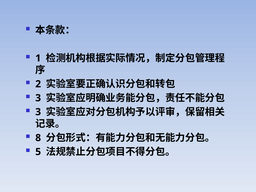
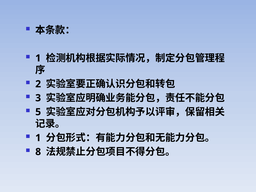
3: 3 -> 5 (38, 112)
8: 8 -> 1 (38, 138)
5: 5 -> 8 (38, 152)
